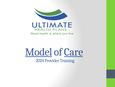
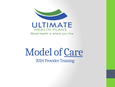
Model underline: present -> none (39, 52)
